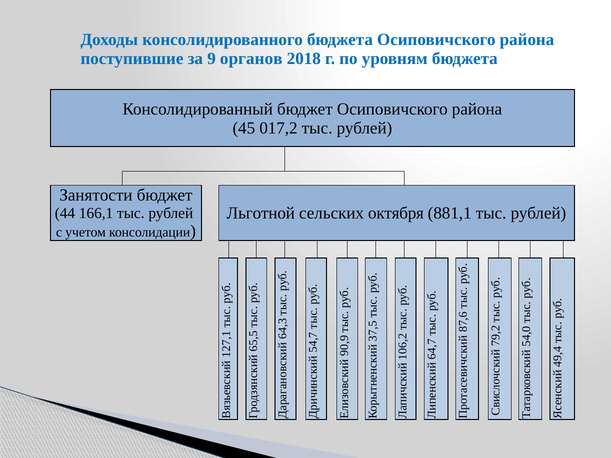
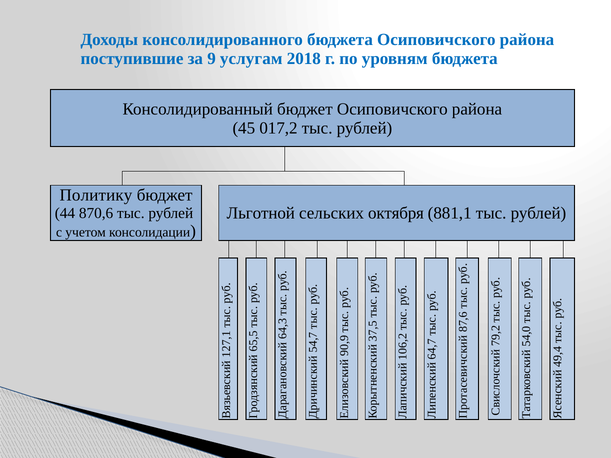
органов: органов -> услугам (251, 59)
Занятости: Занятости -> Политику (96, 195)
166,1: 166,1 -> 870,6 (96, 213)
